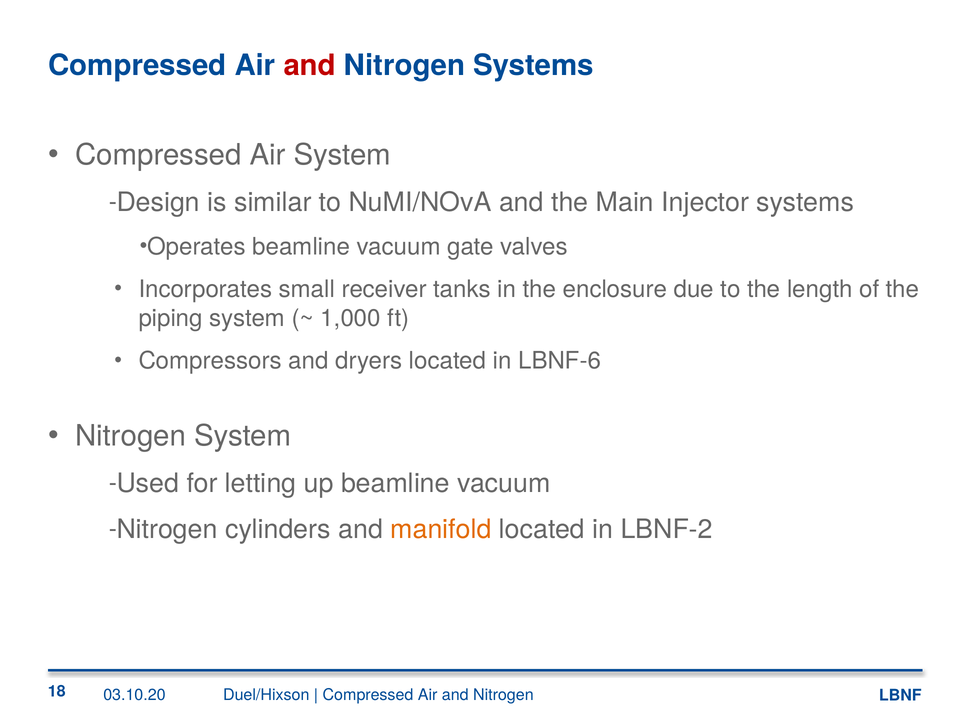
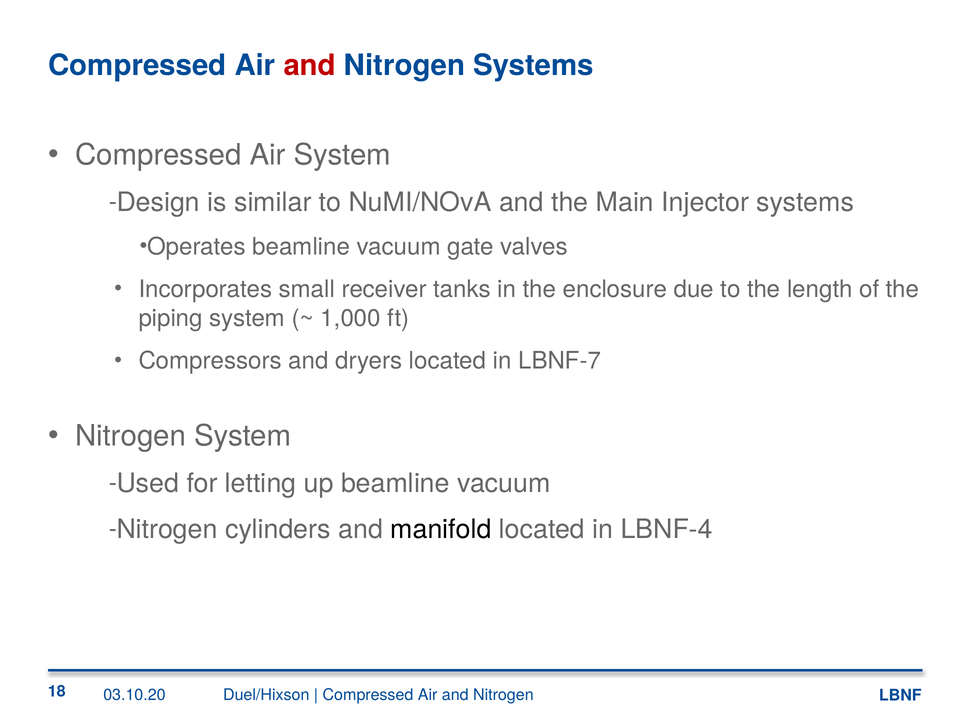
LBNF-6: LBNF-6 -> LBNF-7 (560, 361)
manifold colour: orange -> black (441, 530)
LBNF-2: LBNF-2 -> LBNF-4 (667, 530)
